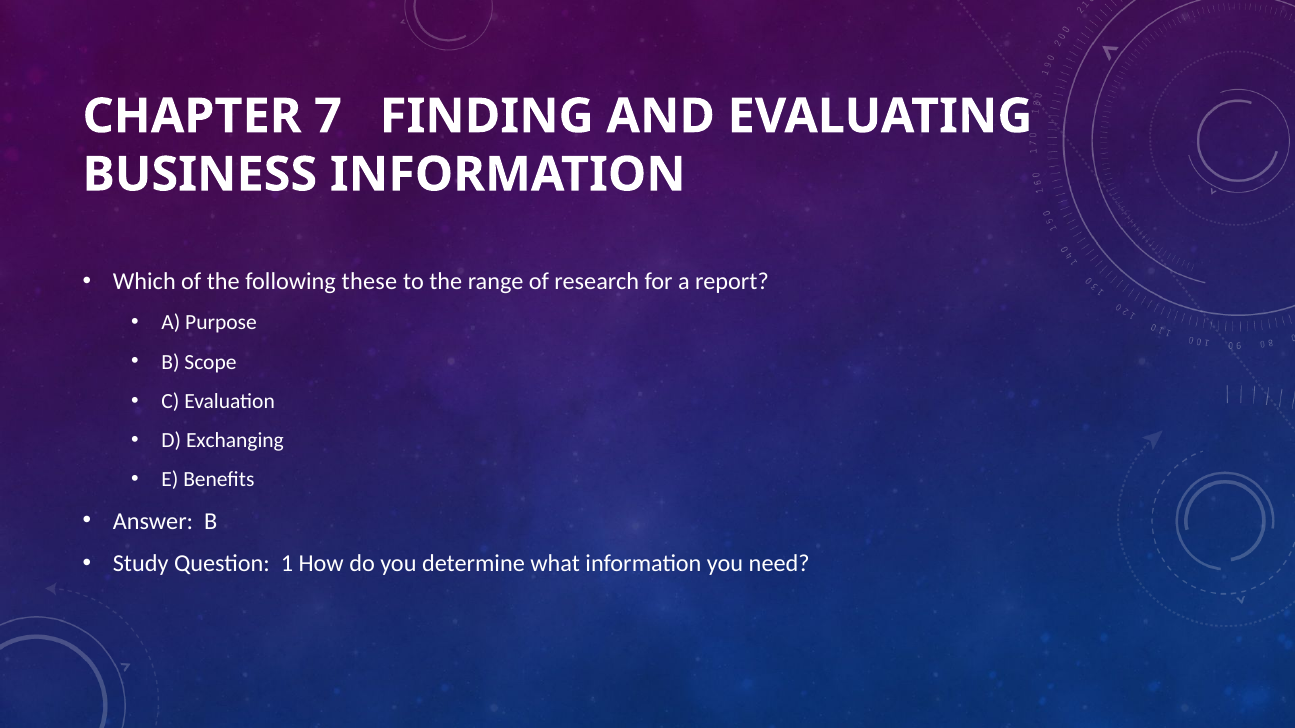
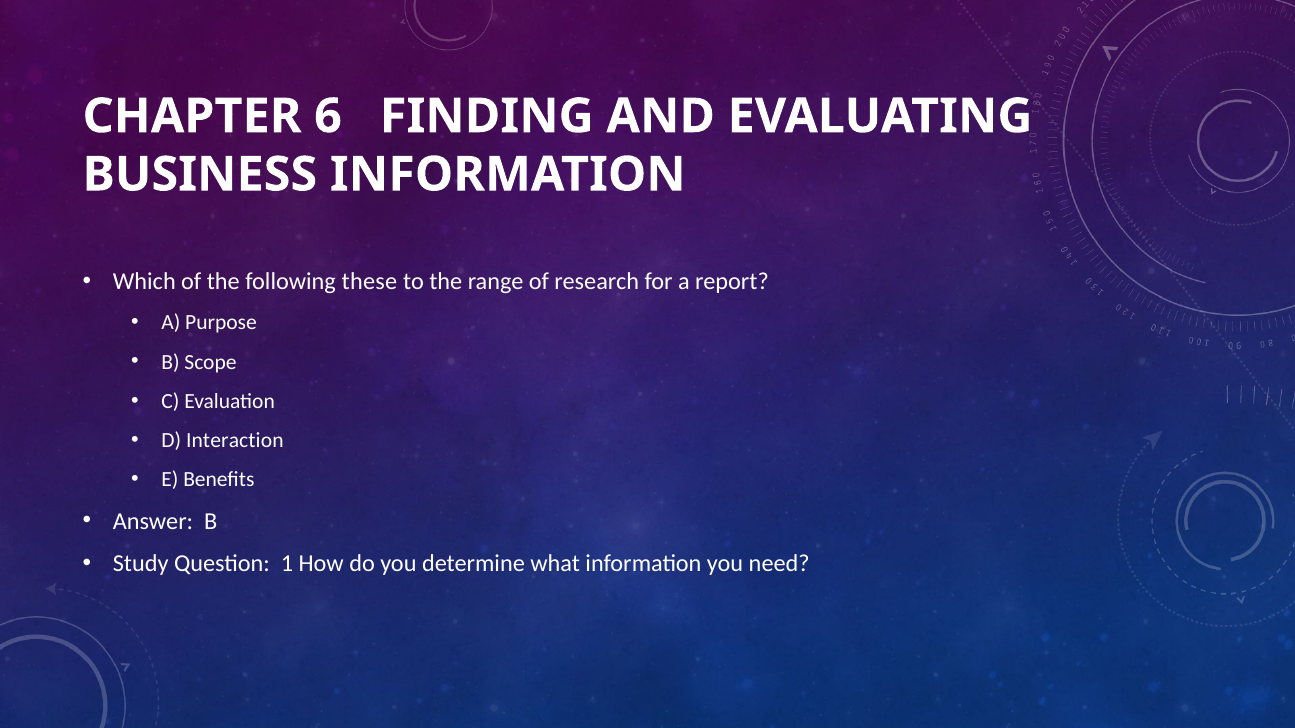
7: 7 -> 6 (328, 116)
Exchanging: Exchanging -> Interaction (235, 441)
